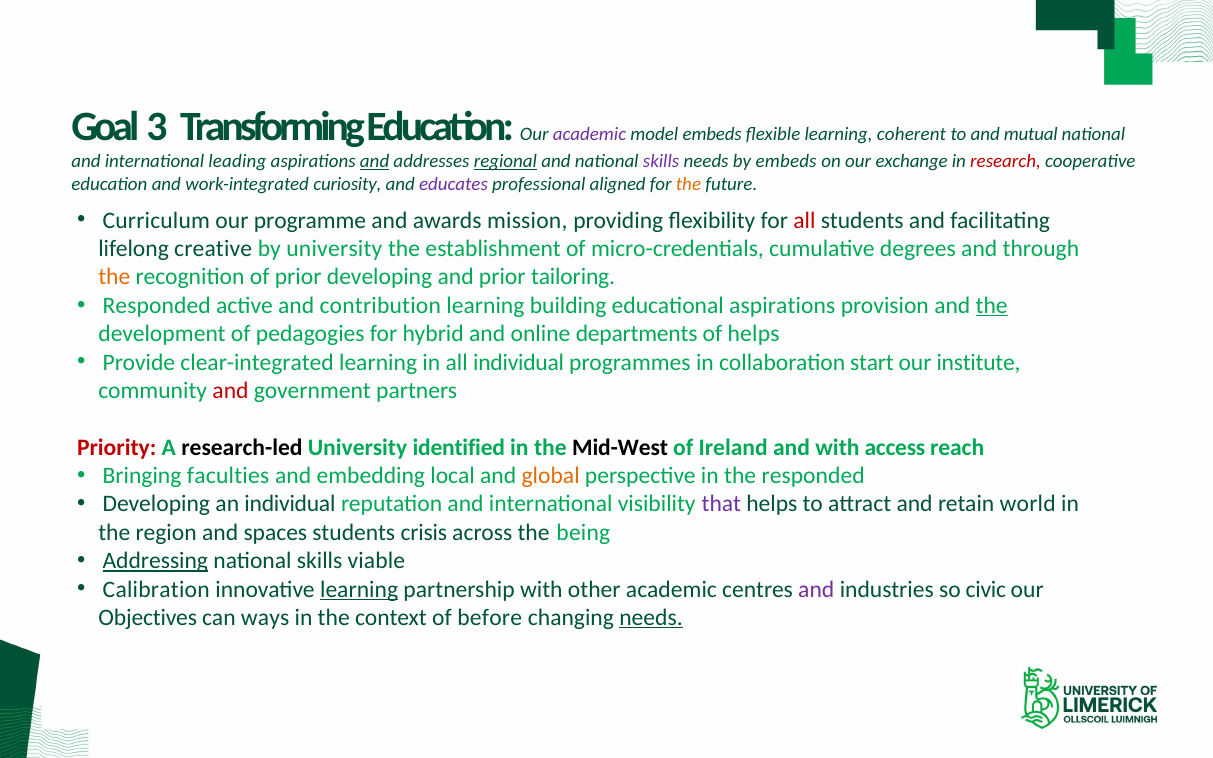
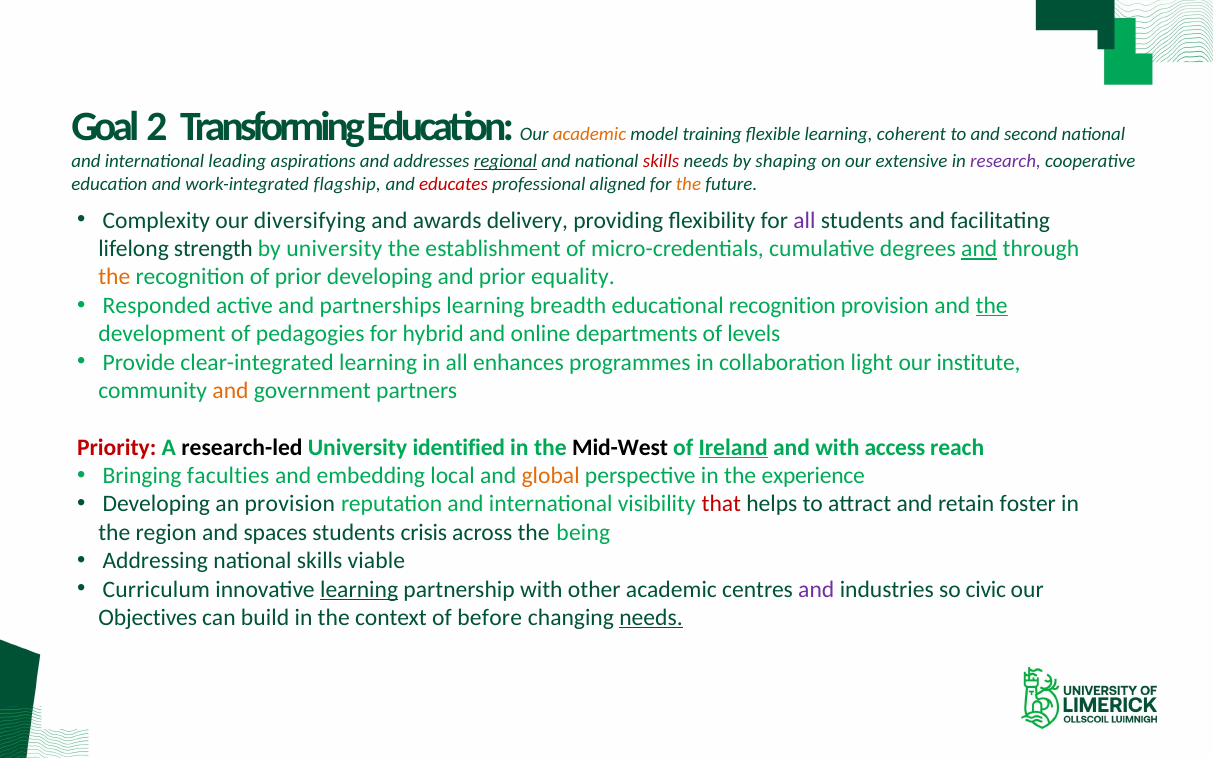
3: 3 -> 2 (157, 126)
academic colour: purple -> orange (590, 134)
model embeds: embeds -> training (712, 134)
mutual: mutual -> second (1031, 134)
and underline: present -> none (375, 161)
skills colour: purple -> red (661, 161)
by embeds: embeds -> shaping (786, 161)
exchange: exchange -> extensive (911, 161)
research colour: red -> purple (1006, 161)
curiosity: curiosity -> flagship (347, 184)
educates colour: purple -> red (453, 184)
Curriculum: Curriculum -> Complexity (156, 220)
programme: programme -> diversifying (310, 220)
mission: mission -> delivery (527, 220)
all colour: red -> purple (804, 220)
creative: creative -> strength (213, 249)
and underline: none -> present (979, 249)
tailoring: tailoring -> equality (573, 277)
contribution: contribution -> partnerships (380, 306)
building: building -> breadth (568, 306)
educational aspirations: aspirations -> recognition (782, 306)
of helps: helps -> levels (754, 334)
all individual: individual -> enhances (519, 362)
start: start -> light (872, 362)
and colour: red -> orange (231, 391)
Ireland underline: none -> present (733, 447)
the responded: responded -> experience (813, 476)
an individual: individual -> provision (290, 504)
that colour: purple -> red (721, 504)
world: world -> foster (1028, 504)
Addressing underline: present -> none (155, 561)
Calibration: Calibration -> Curriculum (156, 589)
ways: ways -> build (265, 618)
